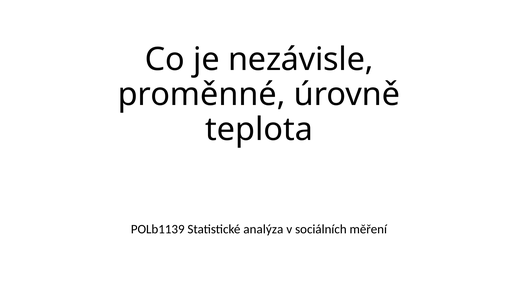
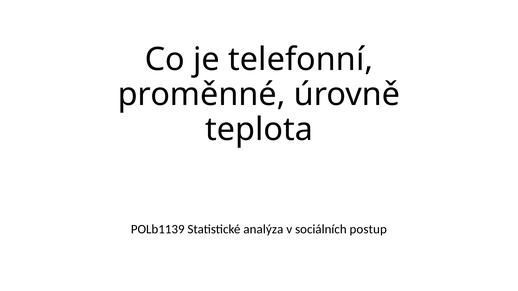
nezávisle: nezávisle -> telefonní (301, 60)
měření: měření -> postup (368, 230)
